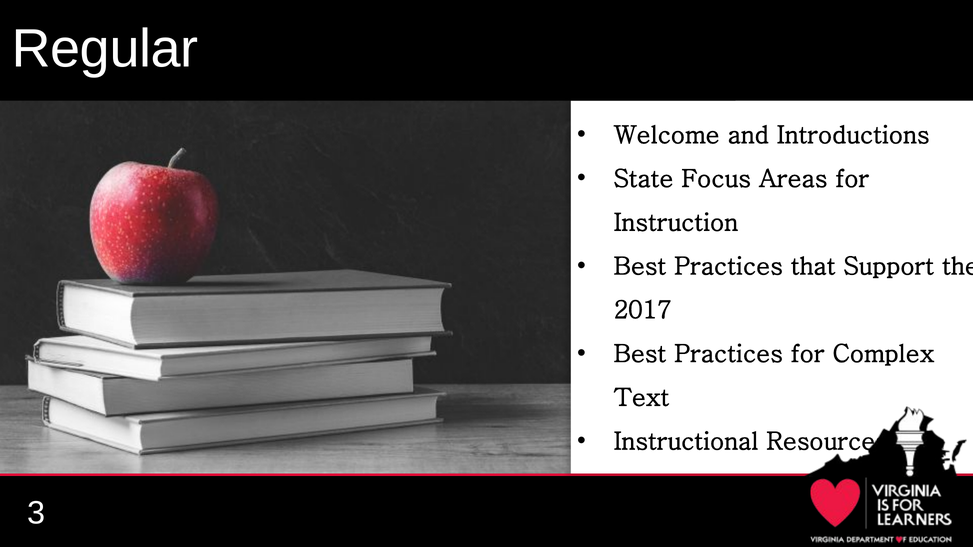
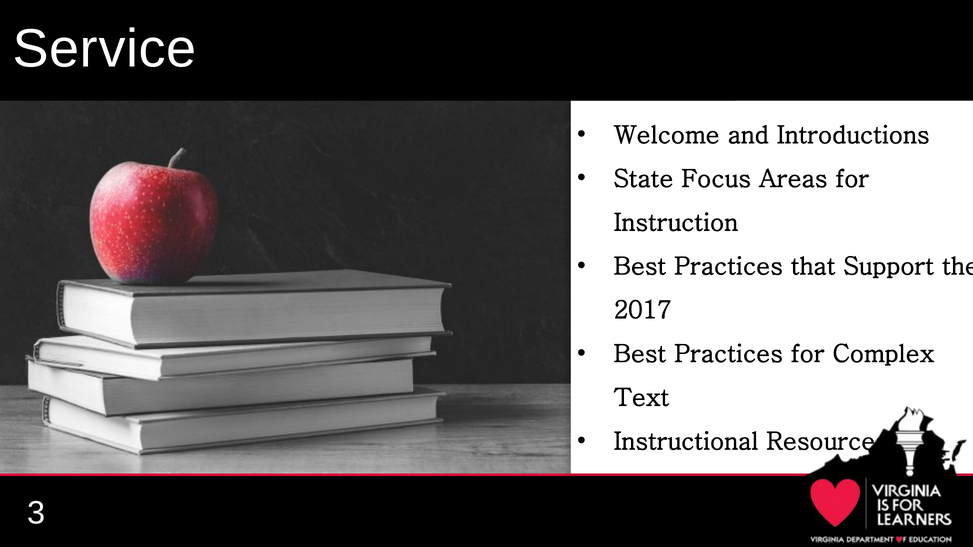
Regular: Regular -> Service (105, 49)
